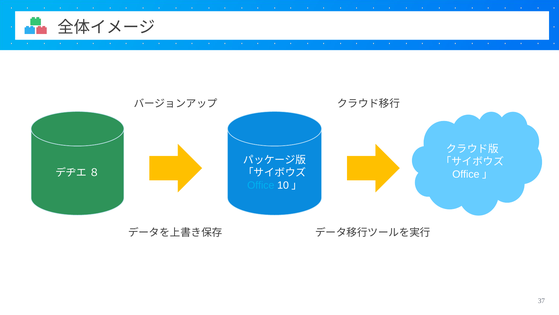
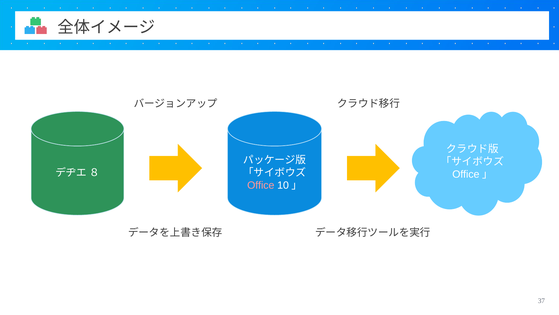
Office colour: light blue -> pink (261, 185)
